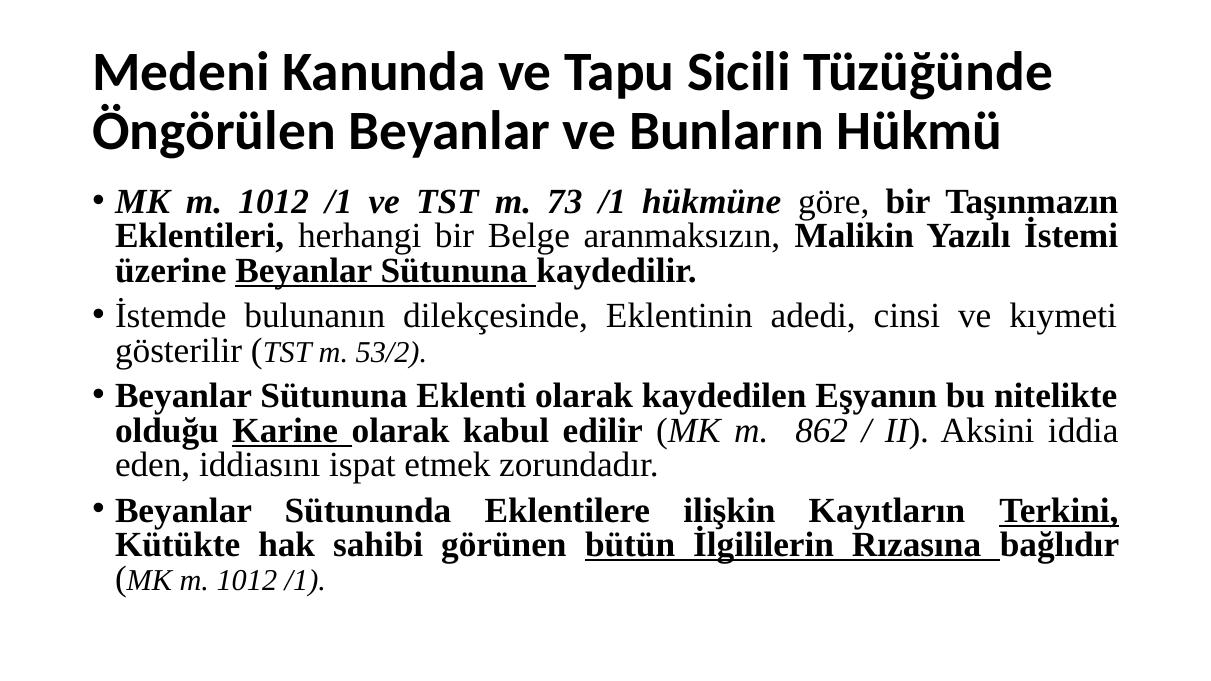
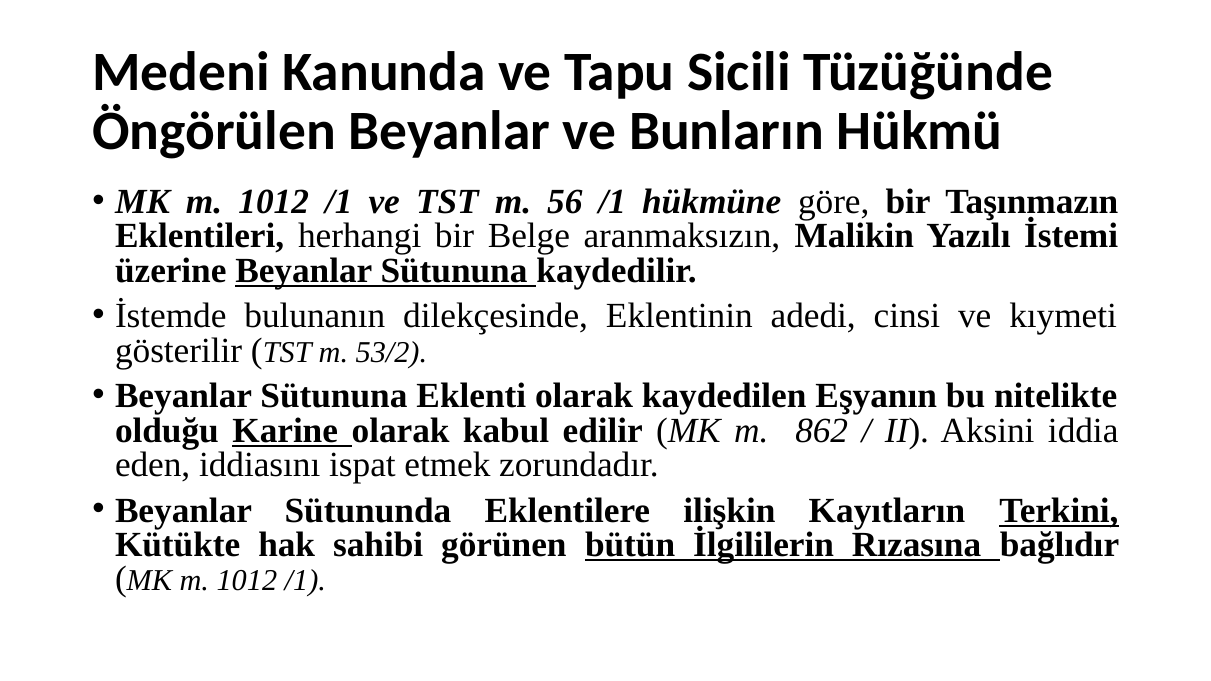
73: 73 -> 56 (565, 202)
